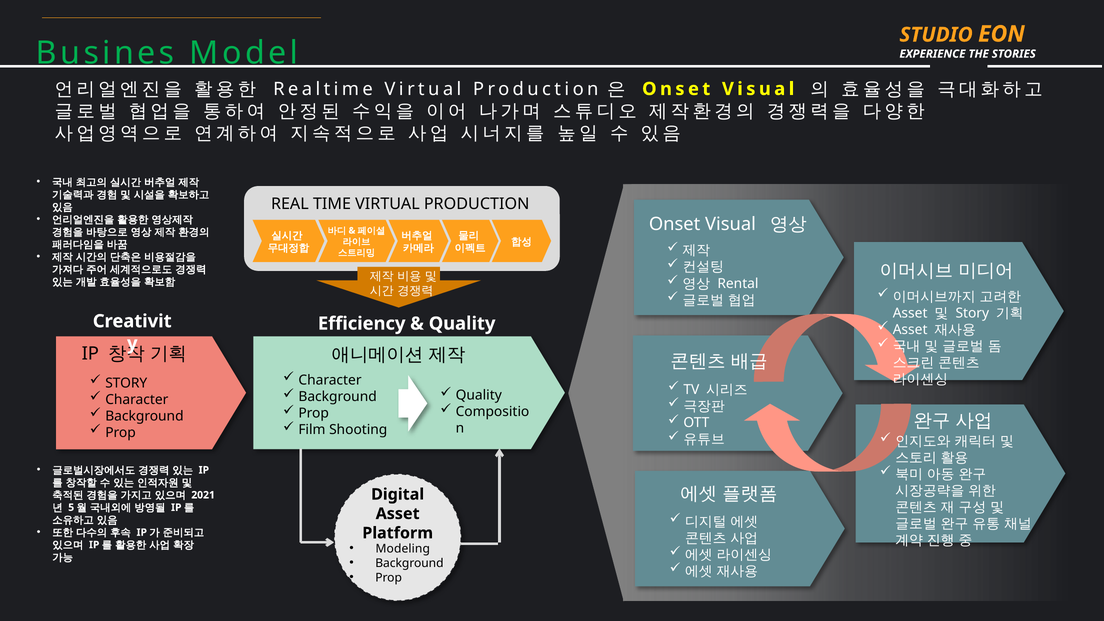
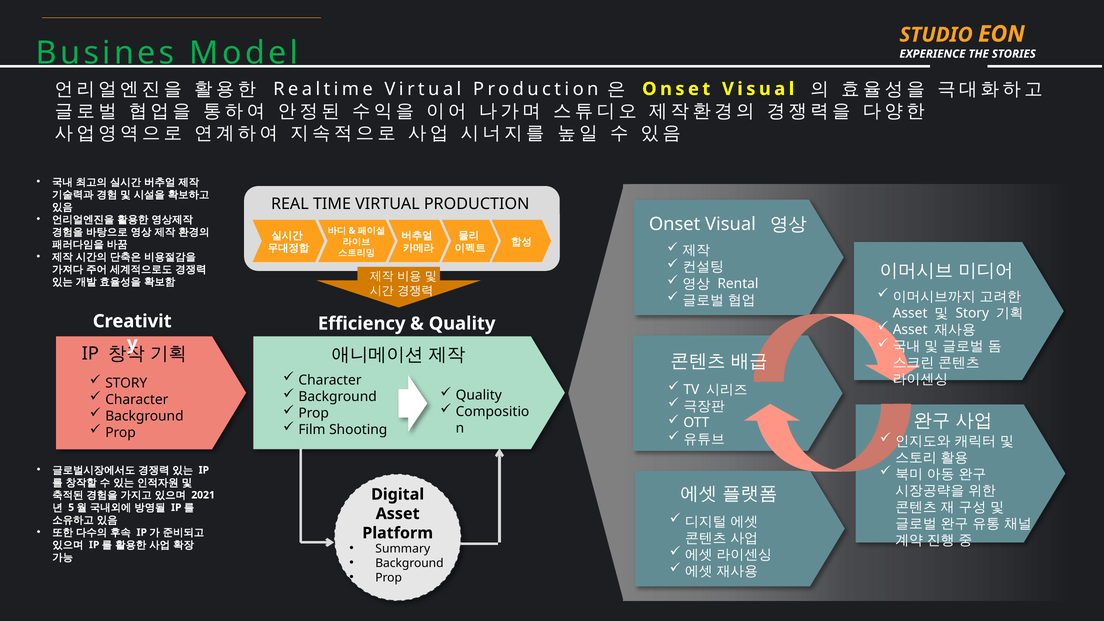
Modeling: Modeling -> Summary (403, 549)
